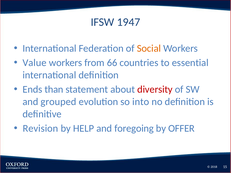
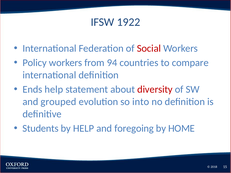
1947: 1947 -> 1922 (129, 22)
Social colour: orange -> red (149, 48)
Value: Value -> Policy (35, 63)
66: 66 -> 94 (112, 63)
essential: essential -> compare (190, 63)
Ends than: than -> help (54, 90)
Revision: Revision -> Students (41, 129)
OFFER: OFFER -> HOME (182, 129)
